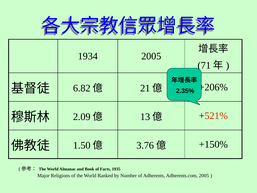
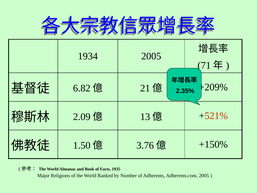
+206%: +206% -> +209% (213, 87)
